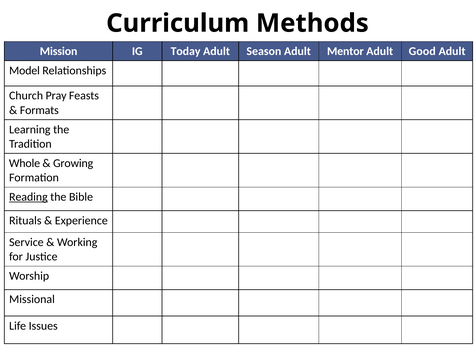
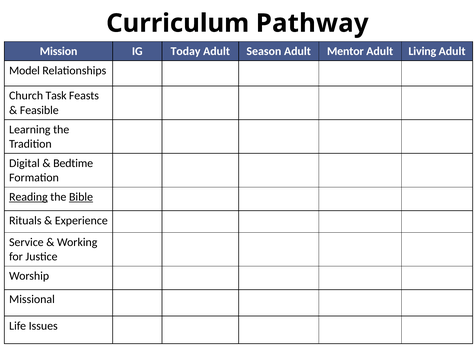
Methods: Methods -> Pathway (312, 23)
Good: Good -> Living (422, 51)
Pray: Pray -> Task (56, 96)
Formats: Formats -> Feasible (39, 110)
Whole: Whole -> Digital (24, 163)
Growing: Growing -> Bedtime (73, 163)
Bible underline: none -> present (81, 197)
